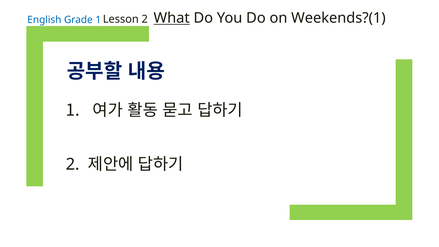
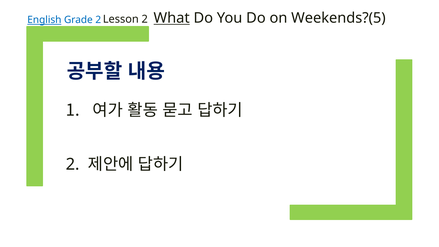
Weekends?(1: Weekends?(1 -> Weekends?(5 (338, 18)
English underline: none -> present (44, 20)
Grade 1: 1 -> 2 (98, 20)
